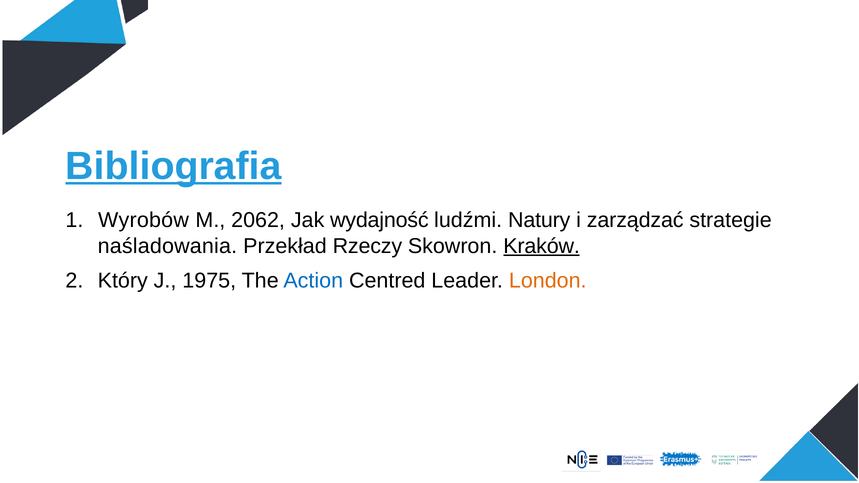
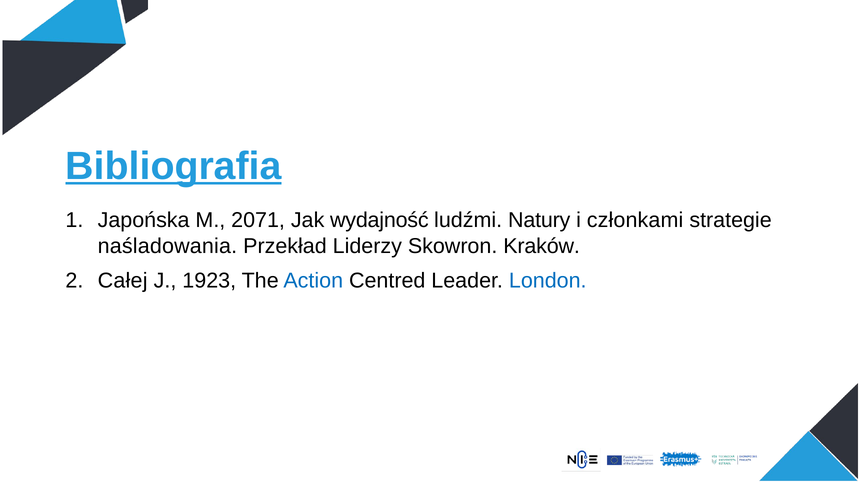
Wyrobów: Wyrobów -> Japońska (144, 220)
2062: 2062 -> 2071 (258, 220)
zarządzać: zarządzać -> członkami (635, 220)
Rzeczy: Rzeczy -> Liderzy (367, 246)
Kraków underline: present -> none (542, 246)
Który: Który -> Całej (123, 281)
1975: 1975 -> 1923 (209, 281)
London colour: orange -> blue (548, 281)
